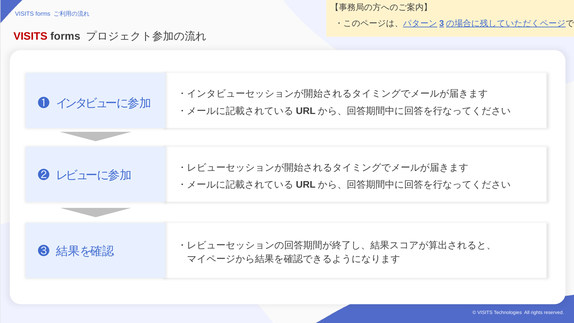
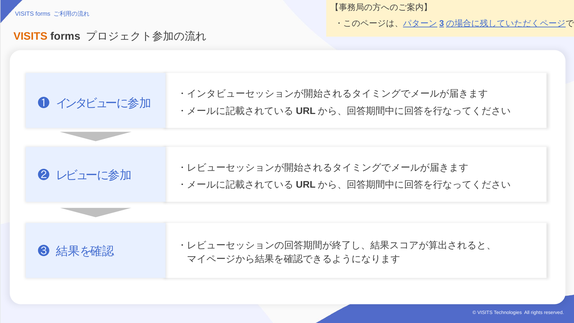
VISITS colour: red -> orange (30, 36)
